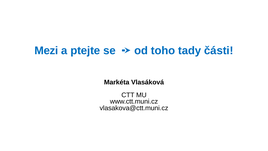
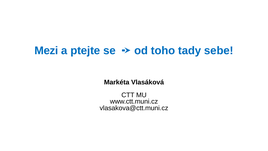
části: části -> sebe (219, 51)
